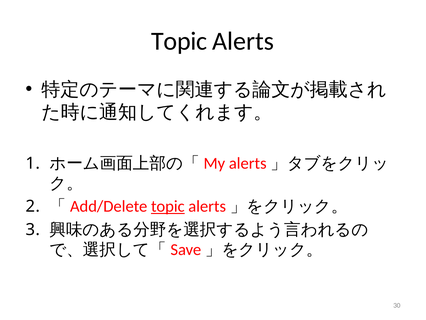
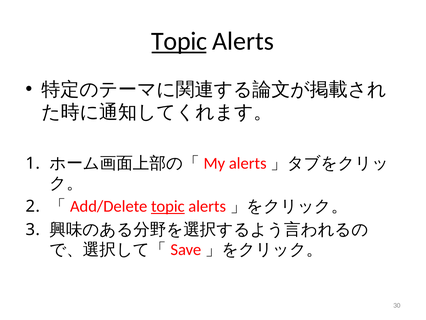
Topic underline: none -> present (179, 41)
